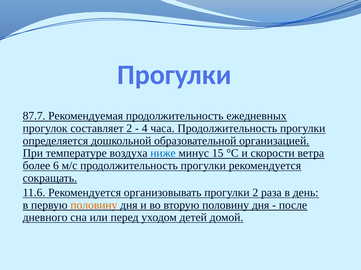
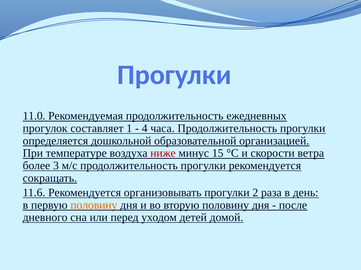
87.7: 87.7 -> 11.0 (34, 116)
составляет 2: 2 -> 1 (129, 129)
ниже colour: blue -> red (163, 154)
6: 6 -> 3 (56, 166)
